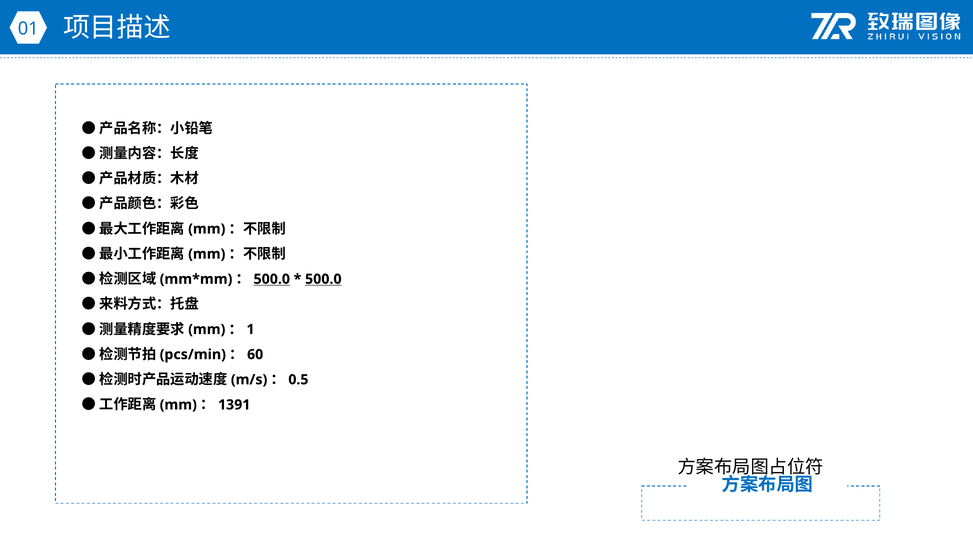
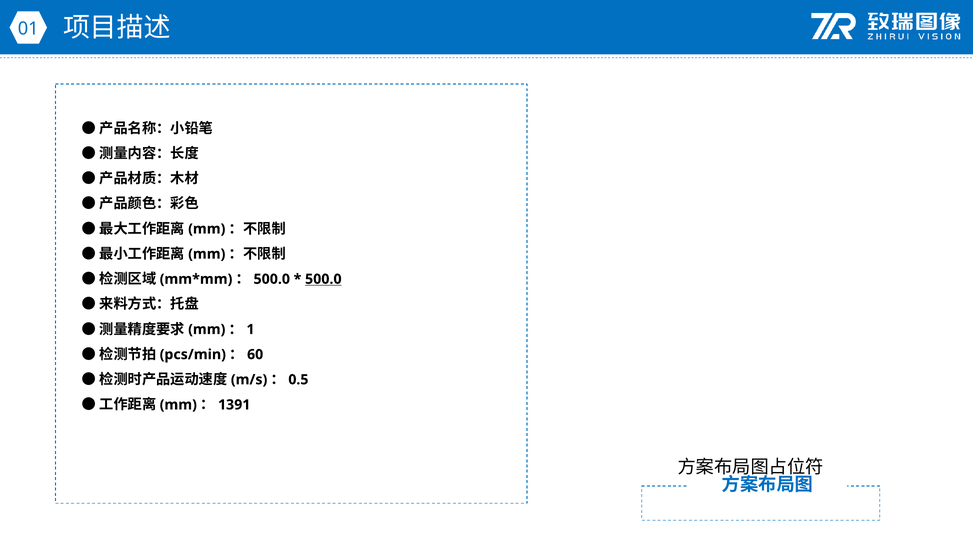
500.0 underline: present -> none (272, 279)
